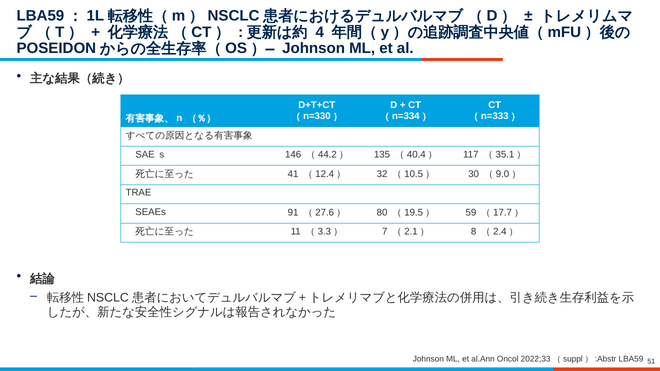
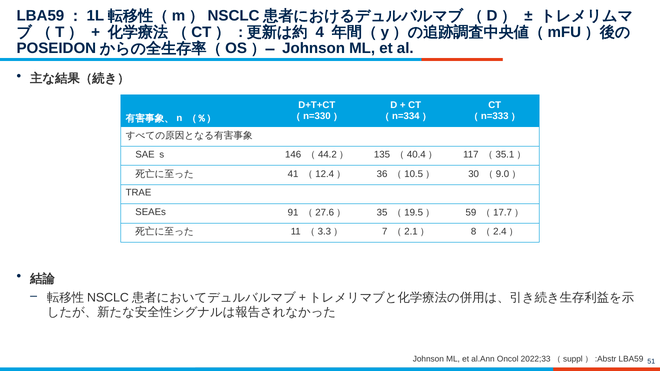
32: 32 -> 36 (382, 174)
80: 80 -> 35 (382, 213)
